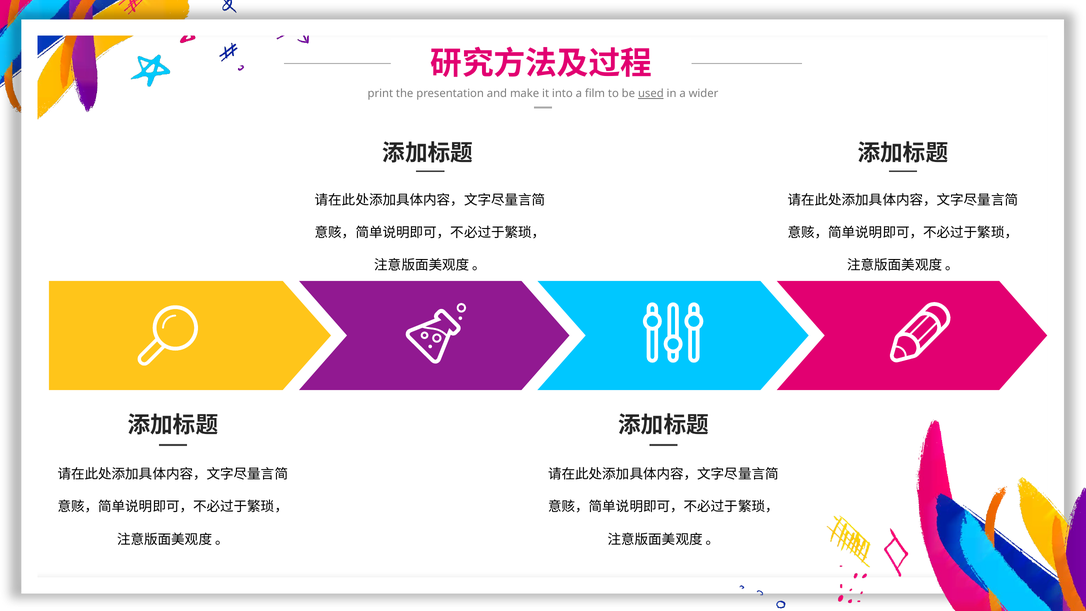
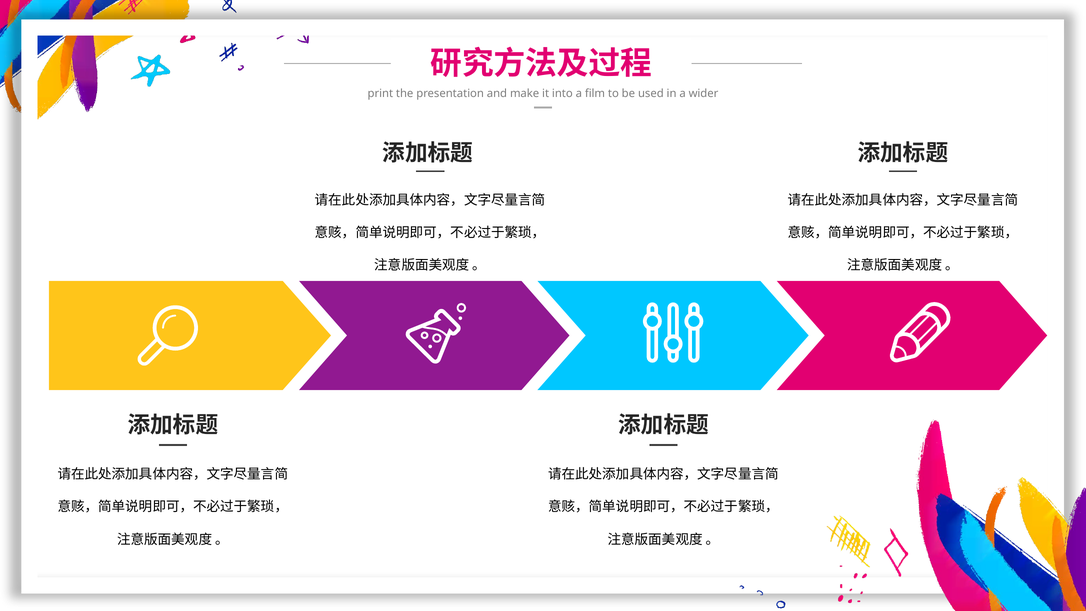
used underline: present -> none (651, 94)
